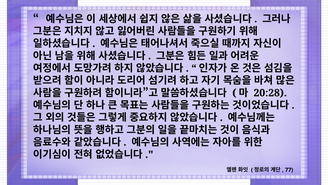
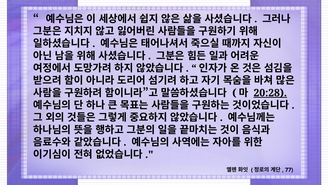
20:28 underline: none -> present (270, 93)
